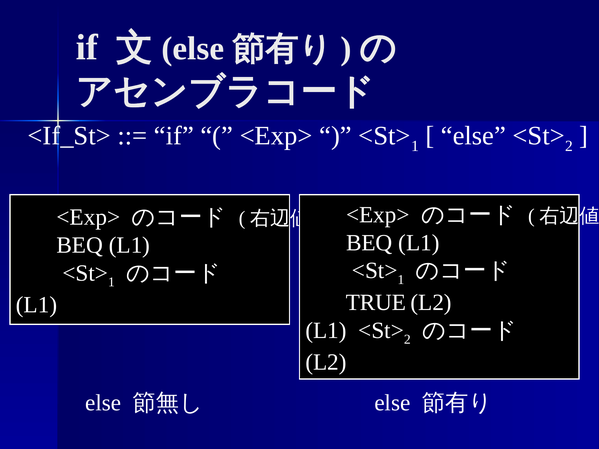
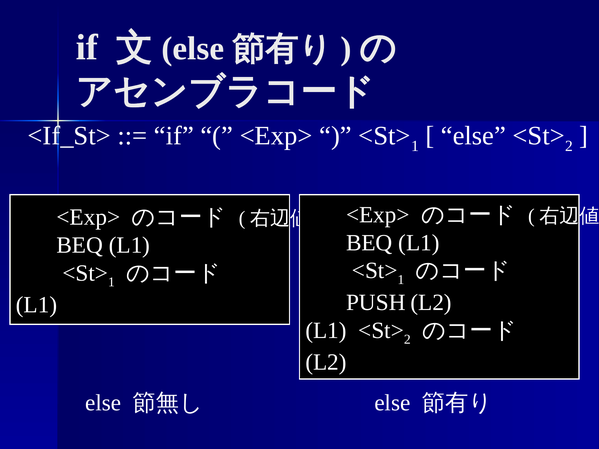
TRUE: TRUE -> PUSH (376, 303)
